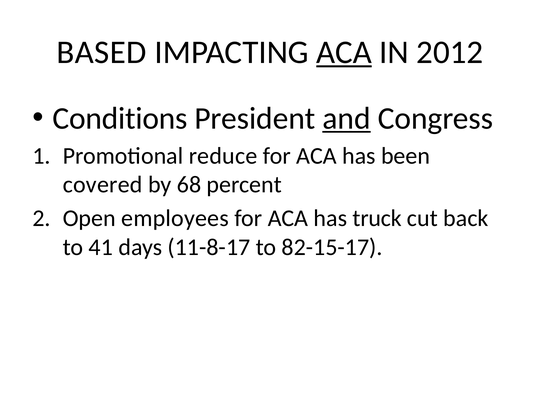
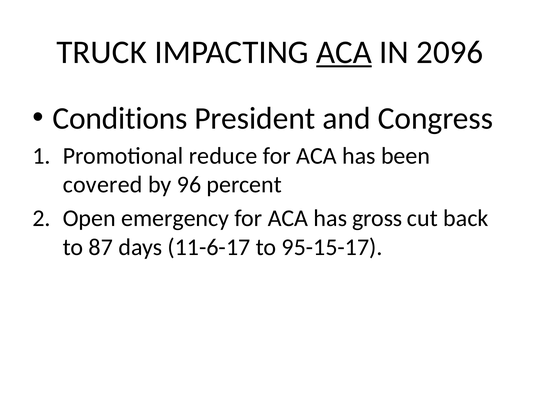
BASED: BASED -> TRUCK (102, 52)
2012: 2012 -> 2096 (450, 52)
and underline: present -> none (347, 118)
68: 68 -> 96 (189, 185)
employees: employees -> emergency (175, 218)
truck: truck -> gross (377, 218)
41: 41 -> 87 (101, 247)
11-8-17: 11-8-17 -> 11-6-17 (209, 247)
82-15-17: 82-15-17 -> 95-15-17 (332, 247)
